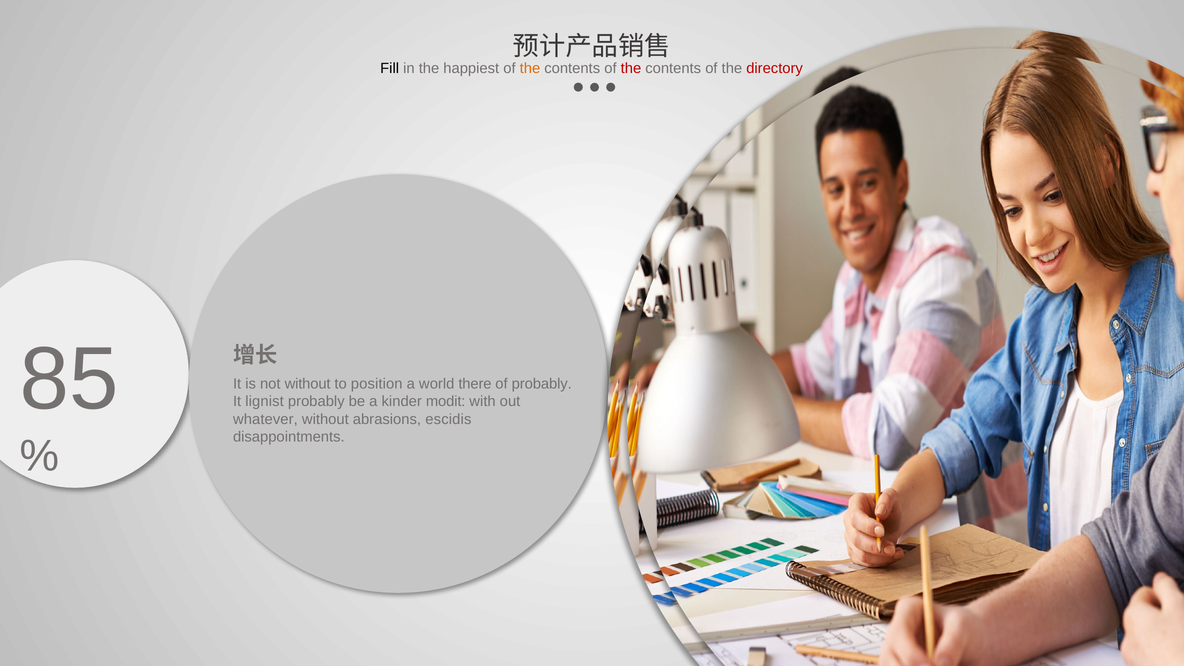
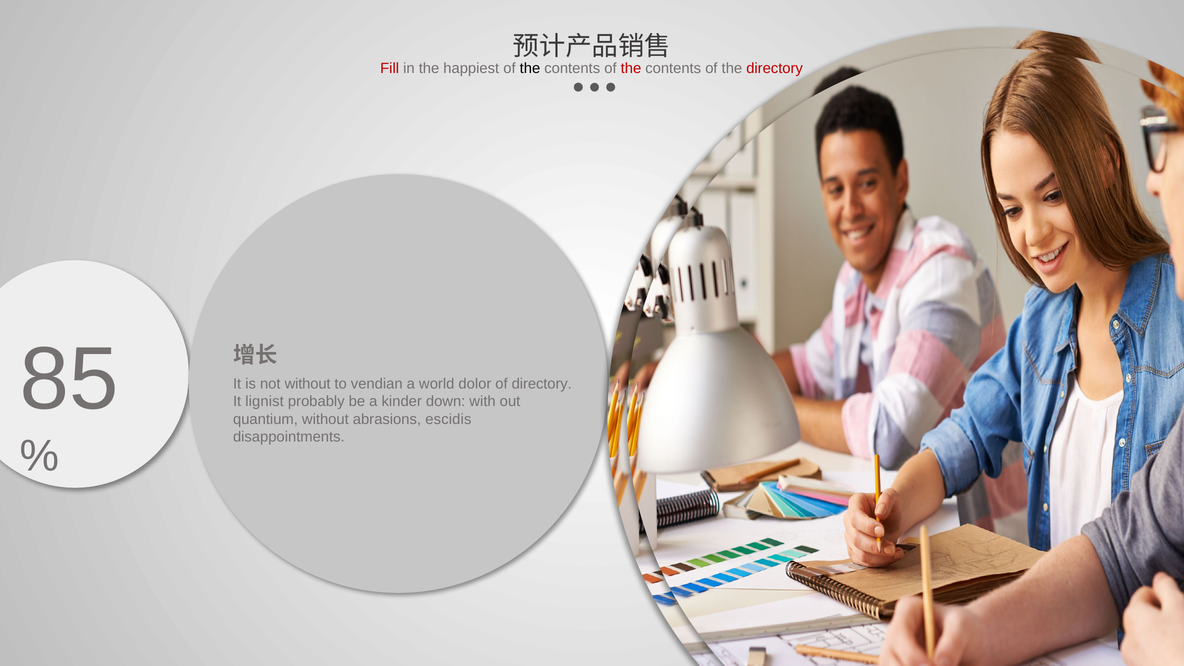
Fill colour: black -> red (390, 69)
the colour: orange -> black (530, 69)
position: position -> vendian (377, 384)
there: there -> dolor (475, 384)
of probably: probably -> directory (542, 384)
modit: modit -> down (446, 401)
whatever: whatever -> quantium (265, 419)
